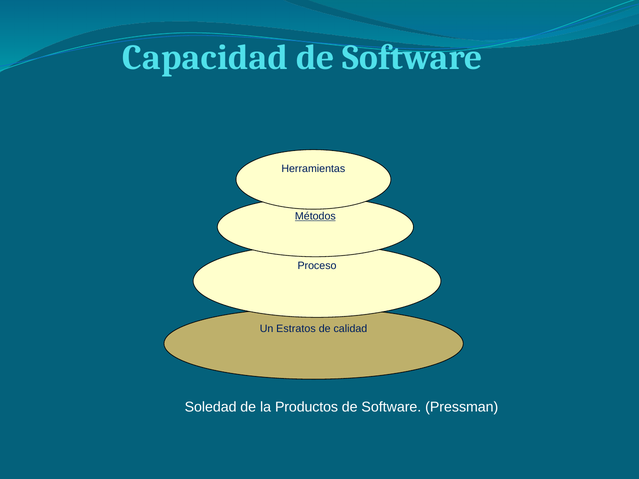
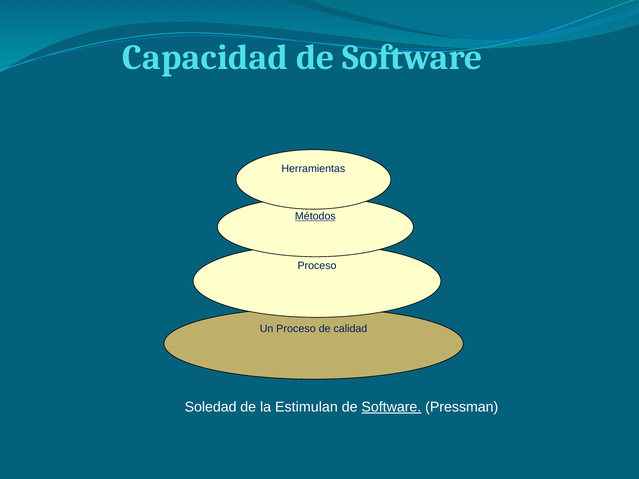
Un Estratos: Estratos -> Proceso (296, 329)
Productos: Productos -> Estimulan (306, 407)
Software underline: none -> present (391, 407)
